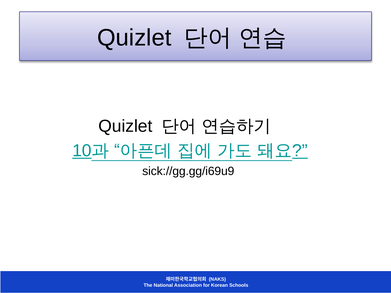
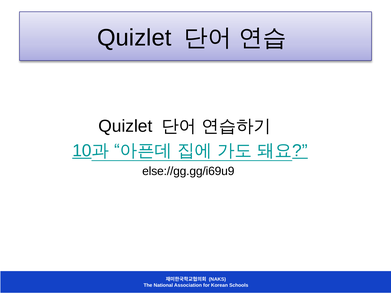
sick://gg.gg/i69u9: sick://gg.gg/i69u9 -> else://gg.gg/i69u9 (188, 171)
